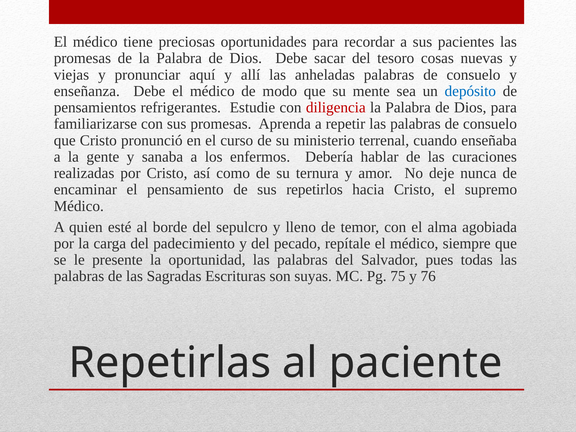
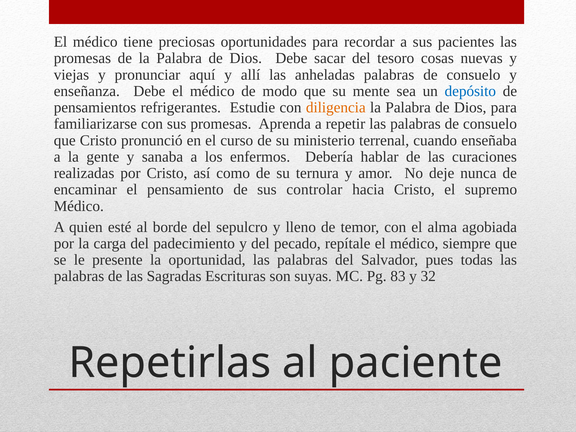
diligencia colour: red -> orange (336, 108)
repetirlos: repetirlos -> controlar (314, 190)
75: 75 -> 83 (398, 276)
76: 76 -> 32 (428, 276)
